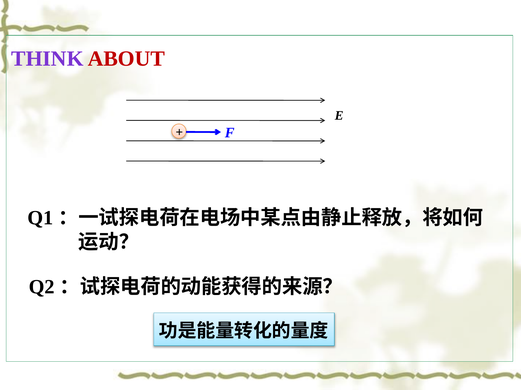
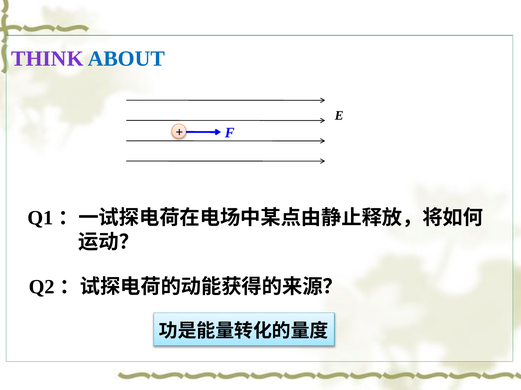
ABOUT colour: red -> blue (126, 59)
